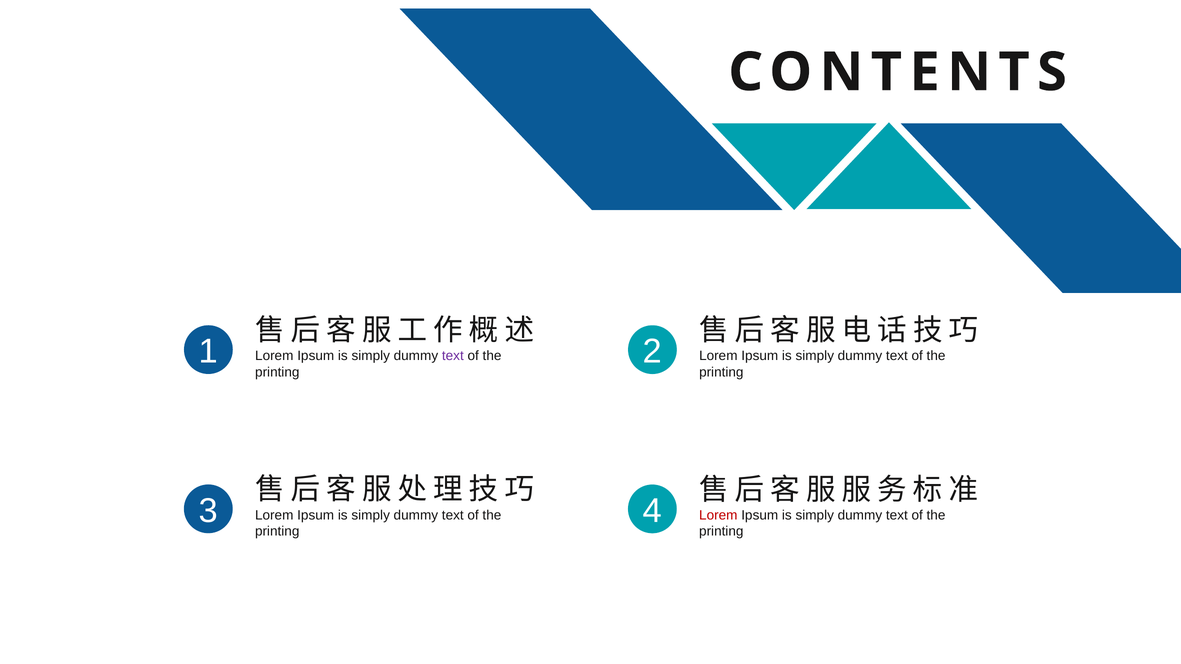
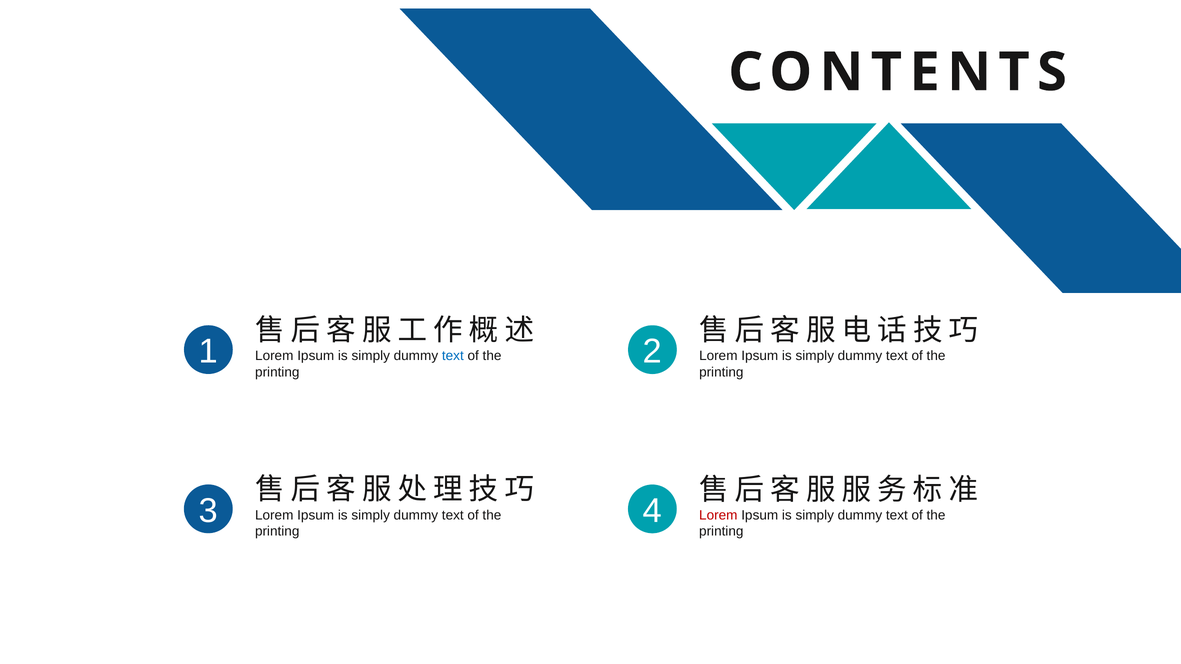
text colour: purple -> blue (453, 356)
